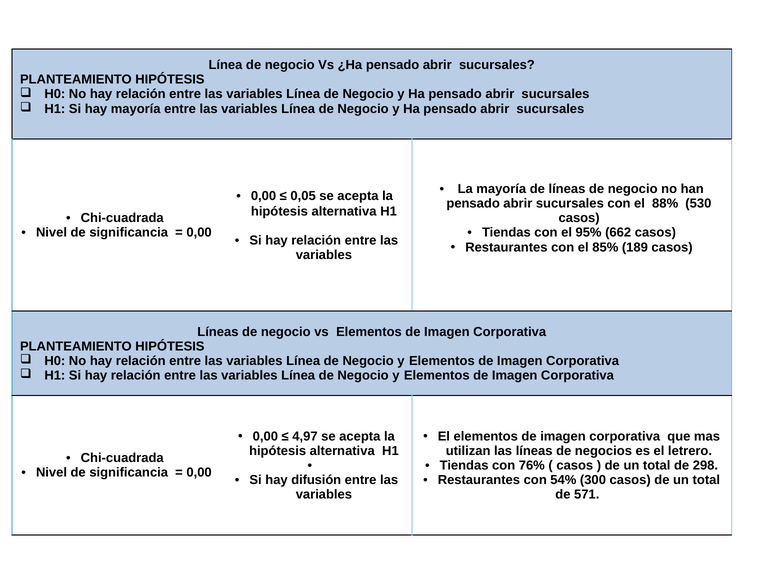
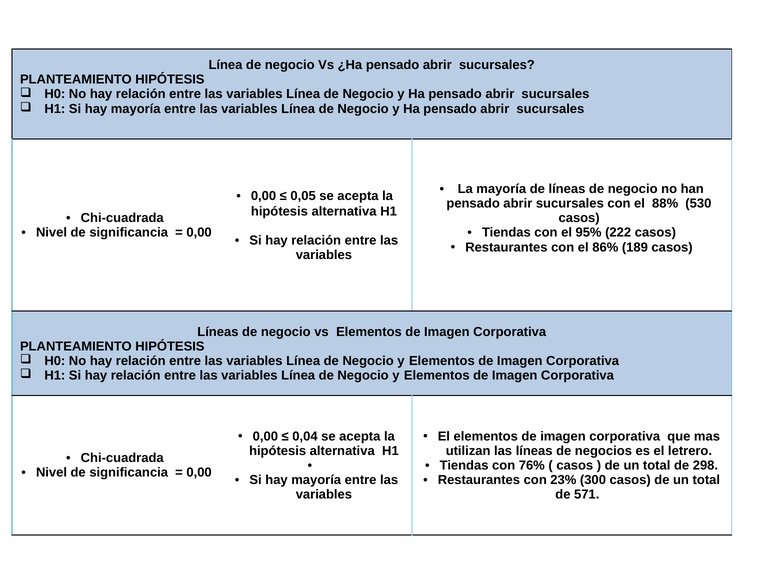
662: 662 -> 222 (618, 233)
85%: 85% -> 86% (605, 247)
4,97: 4,97 -> 0,04 (305, 436)
difusión: difusión -> mayoría (316, 480)
54%: 54% -> 23% (563, 480)
